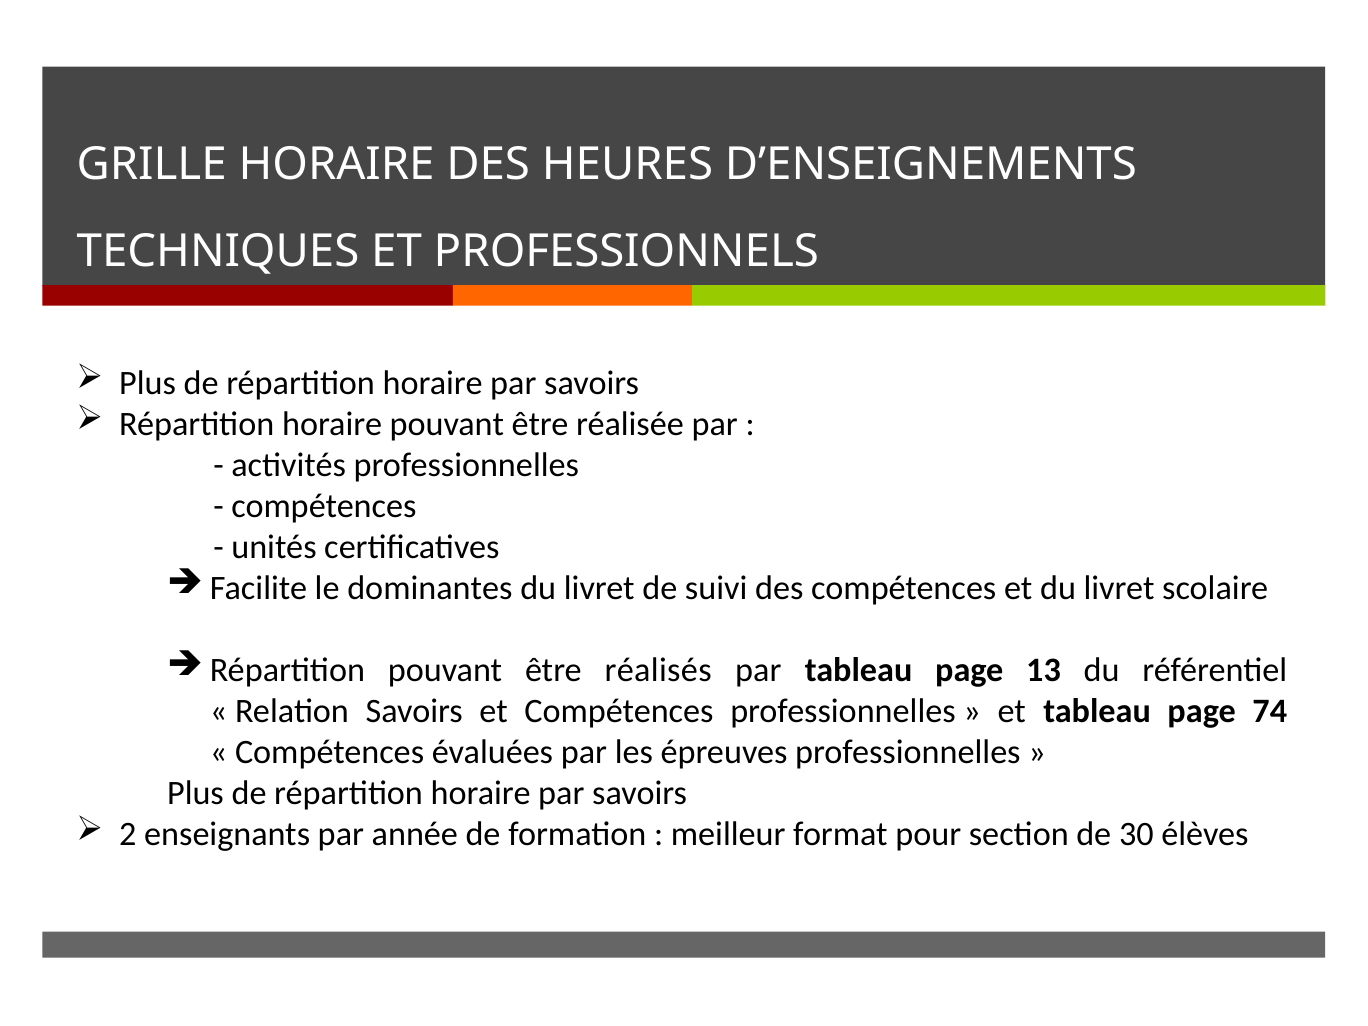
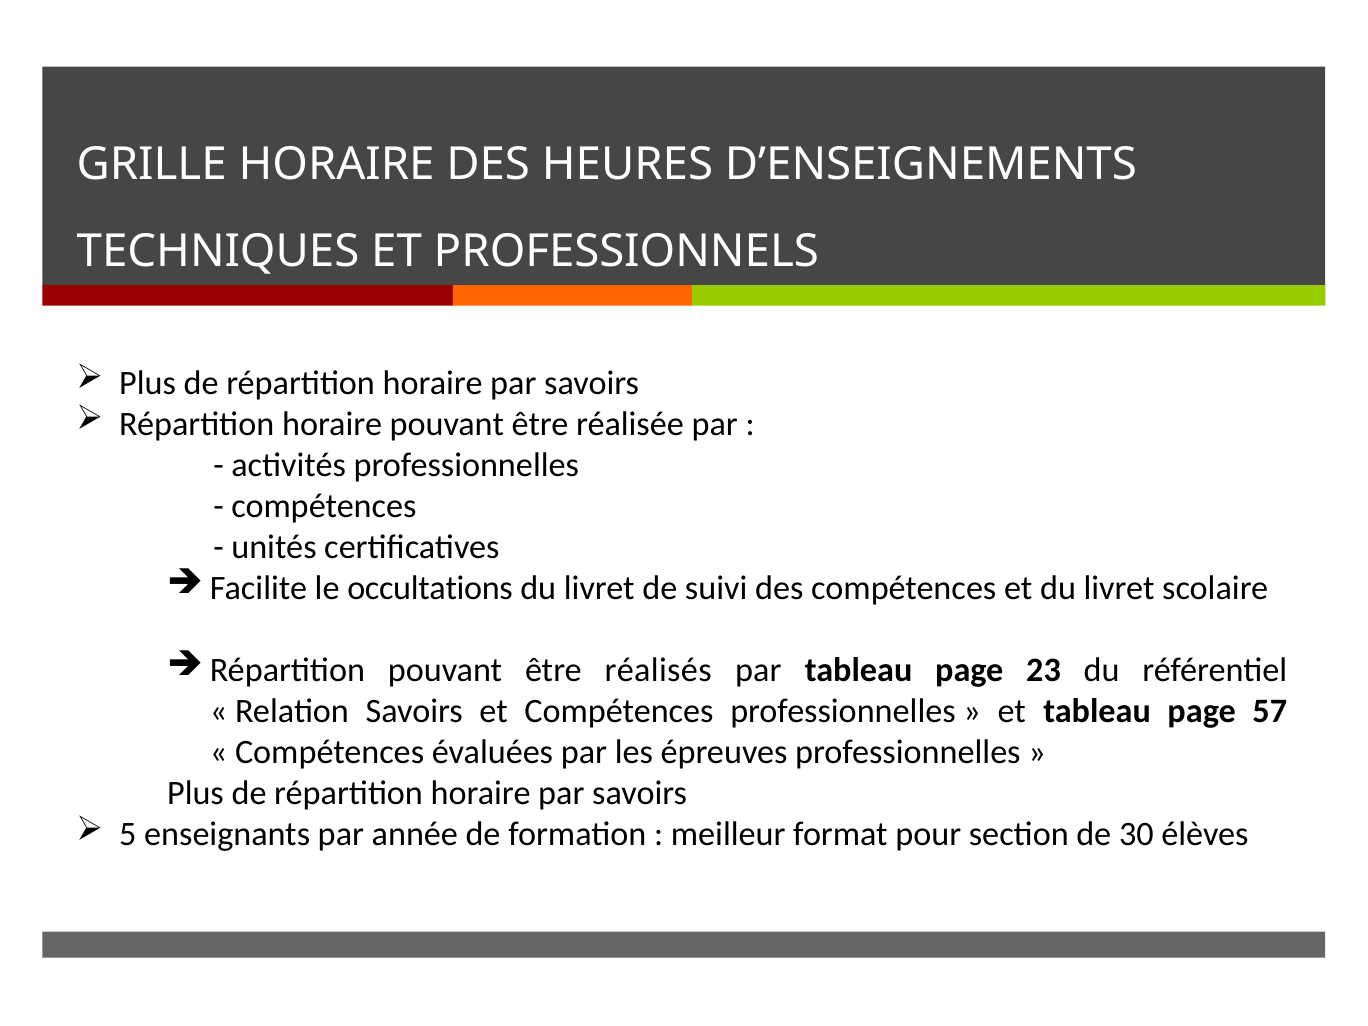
dominantes: dominantes -> occultations (430, 588)
13: 13 -> 23 (1044, 670)
74: 74 -> 57 (1270, 711)
2: 2 -> 5 (128, 834)
